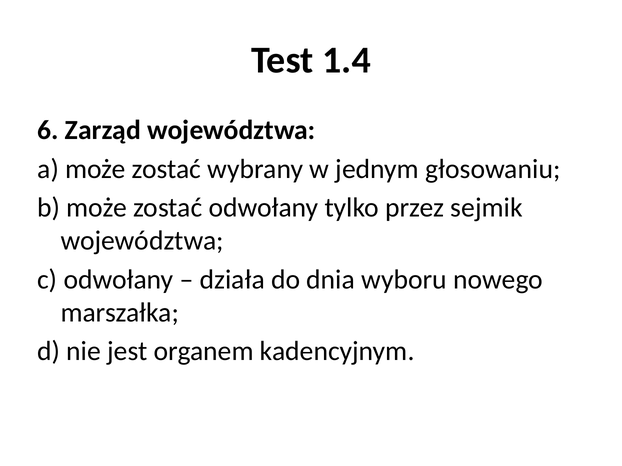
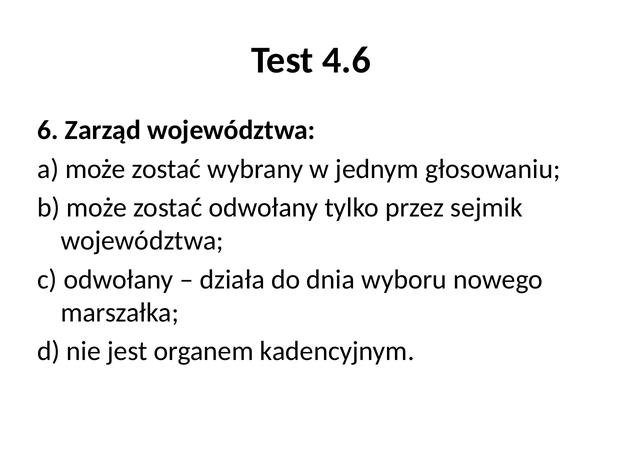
1.4: 1.4 -> 4.6 (346, 60)
